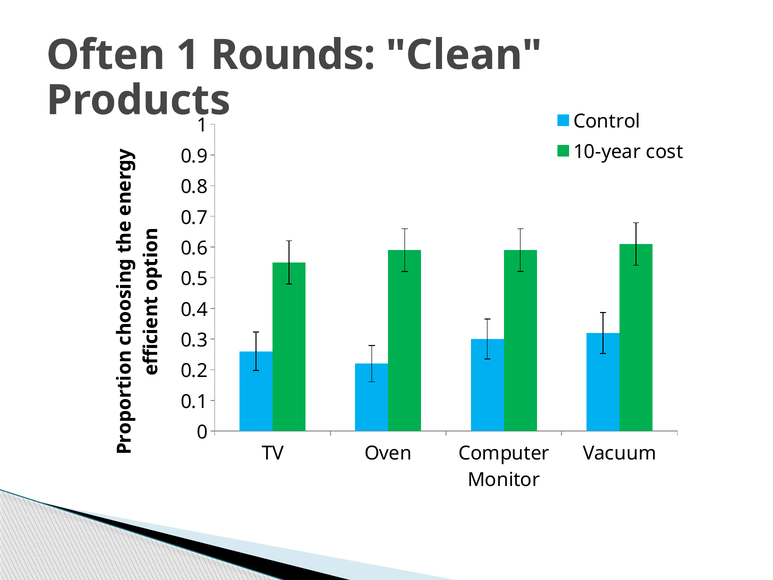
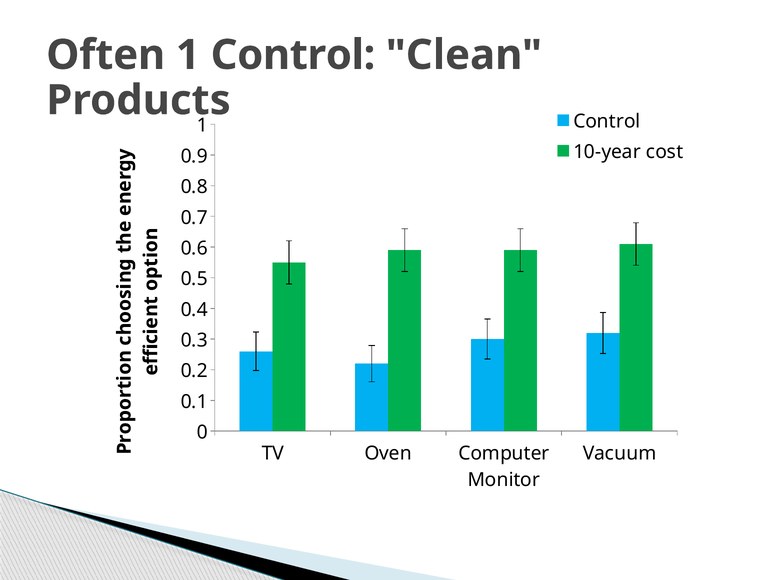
Rounds: Rounds -> Control (293, 55)
